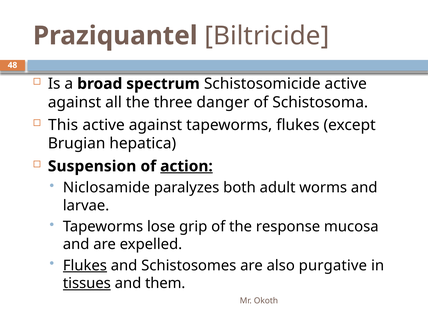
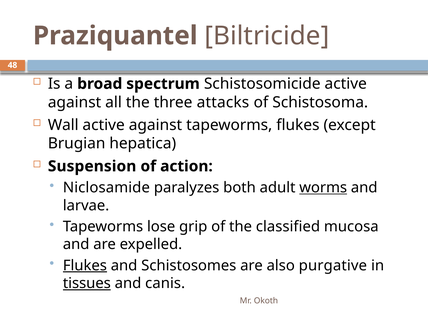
danger: danger -> attacks (223, 102)
This: This -> Wall (63, 125)
action underline: present -> none (186, 166)
worms underline: none -> present (323, 188)
response: response -> classified (288, 227)
them: them -> canis (165, 283)
